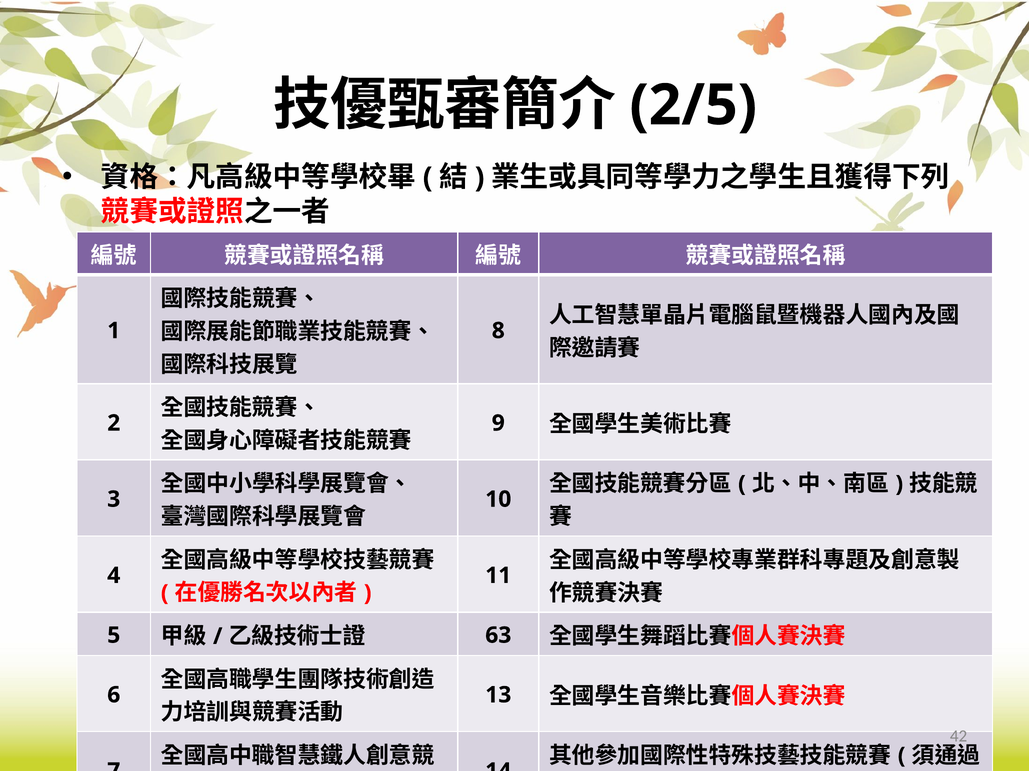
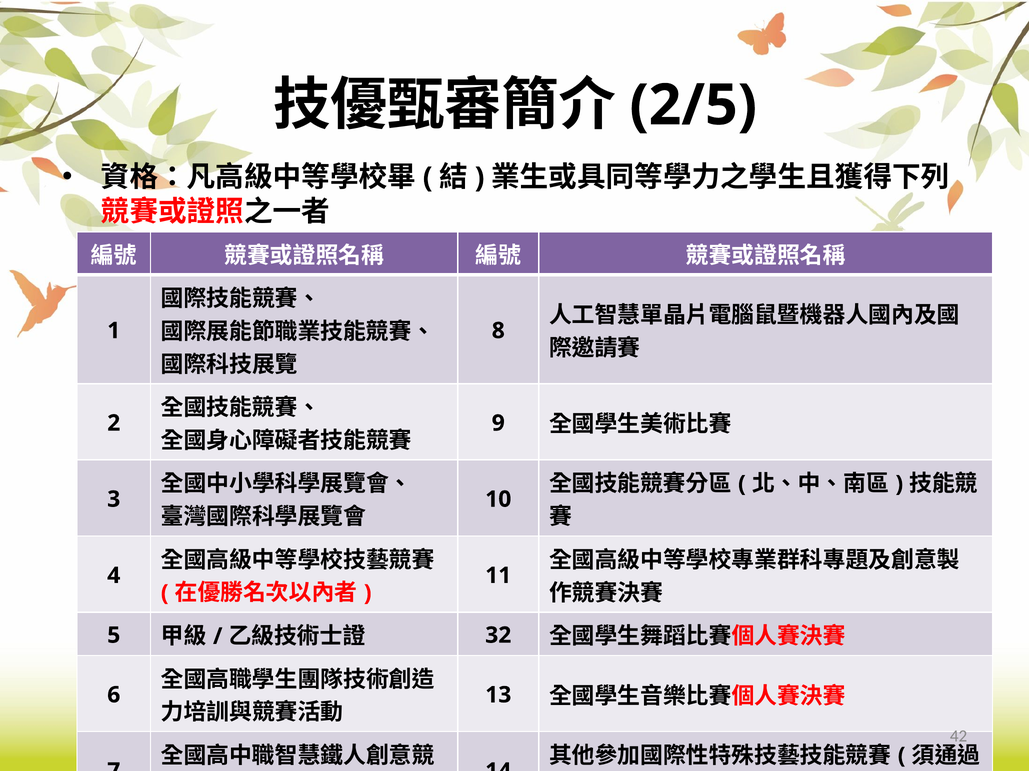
63: 63 -> 32 (498, 636)
